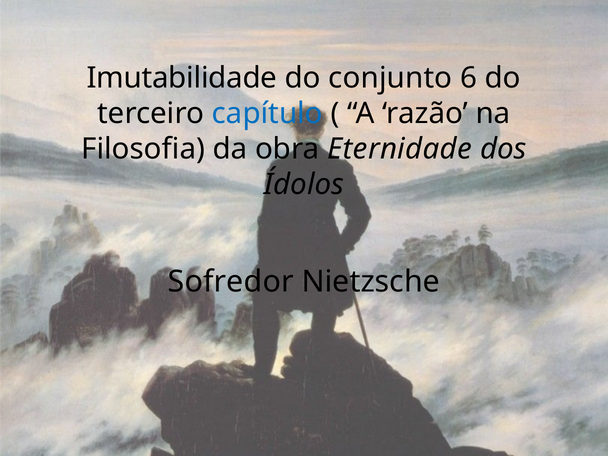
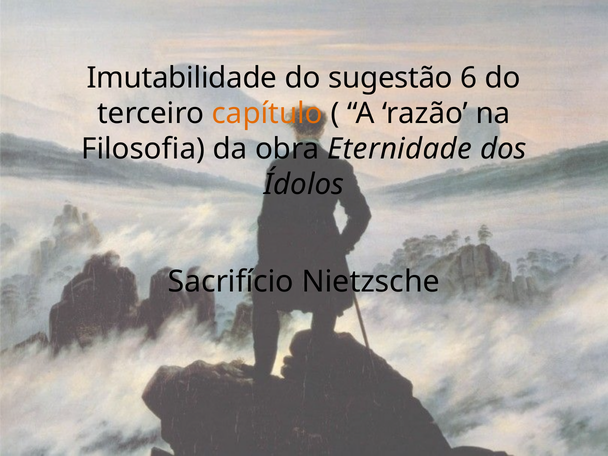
conjunto: conjunto -> sugestão (391, 78)
capítulo colour: blue -> orange (267, 113)
Sofredor: Sofredor -> Sacrifício (231, 282)
